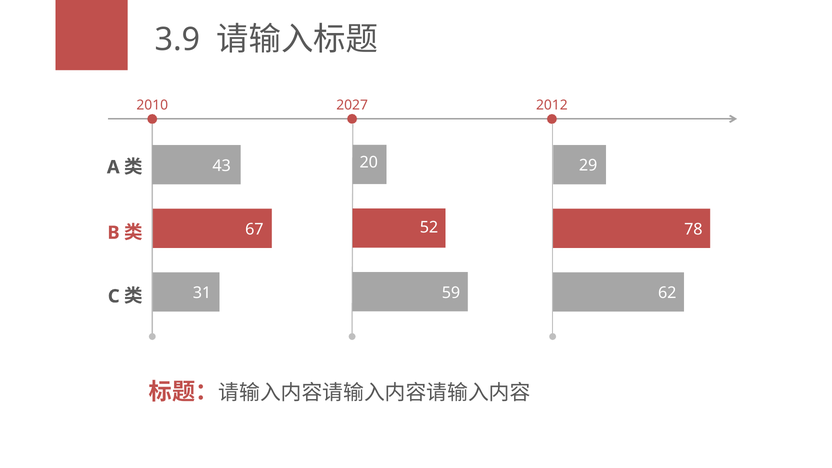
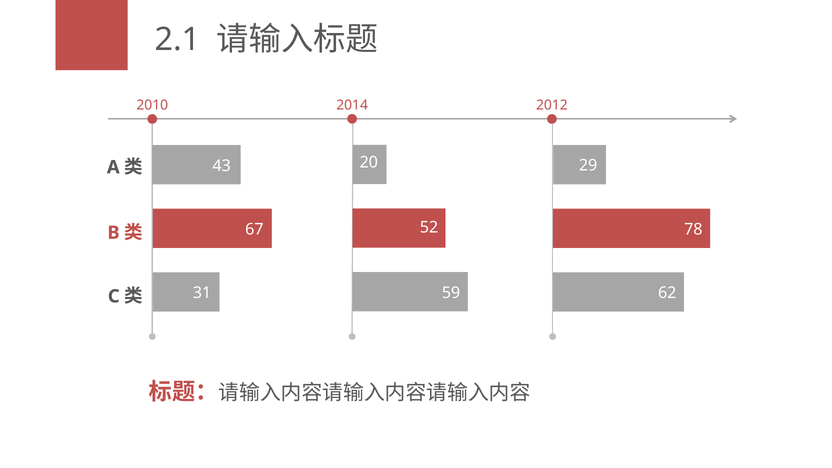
3.9: 3.9 -> 2.1 (178, 40)
2027: 2027 -> 2014 (352, 105)
